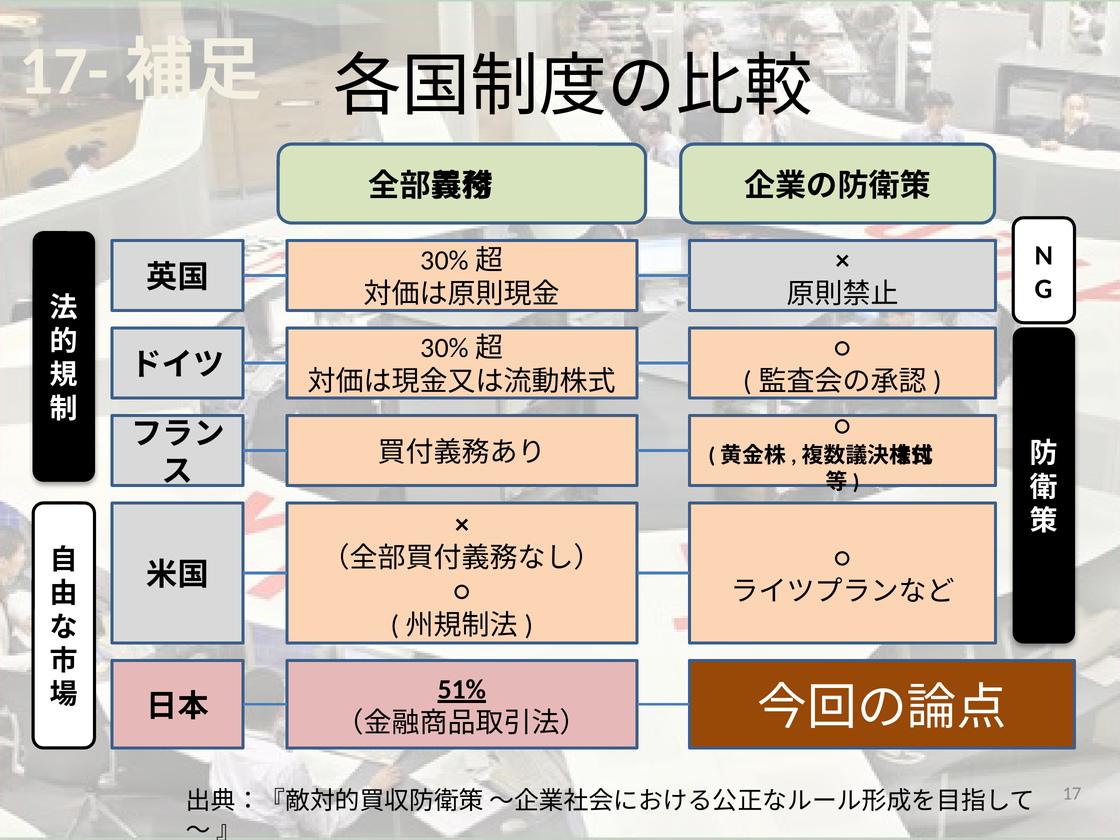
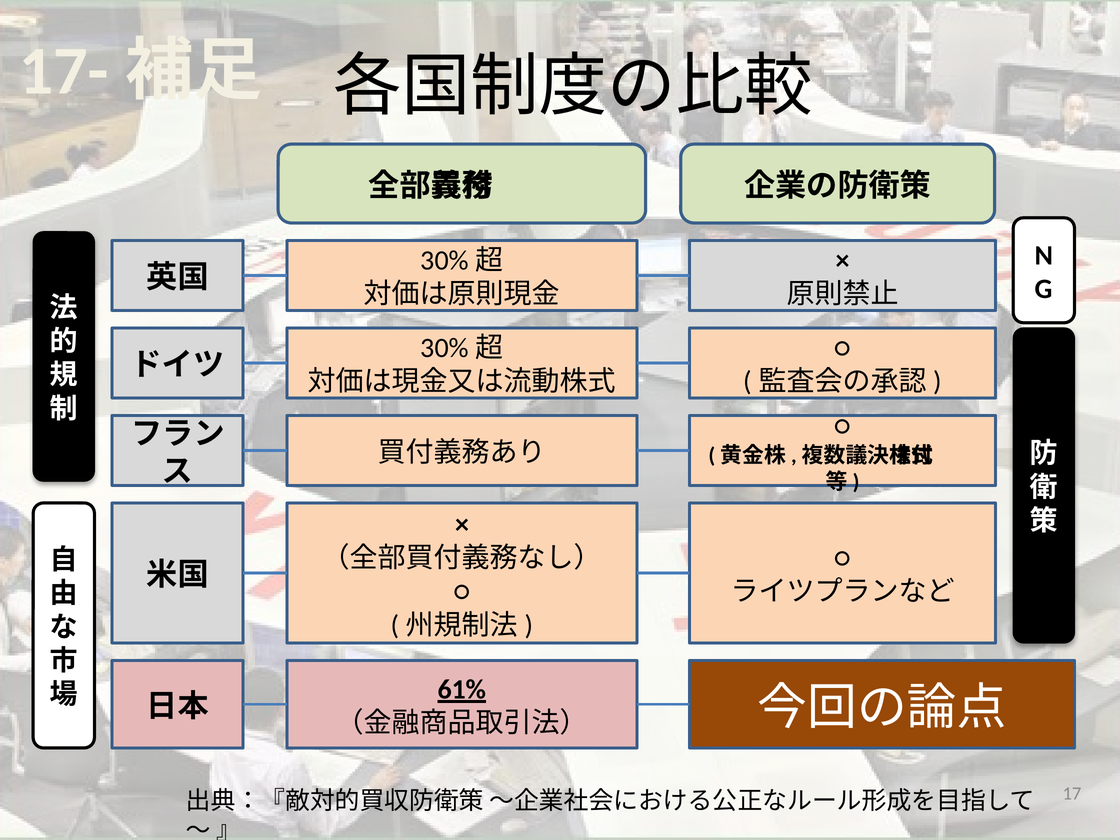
51%: 51% -> 61% (462, 689)
